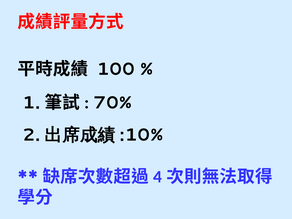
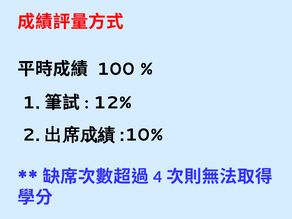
70%: 70% -> 12% (113, 103)
